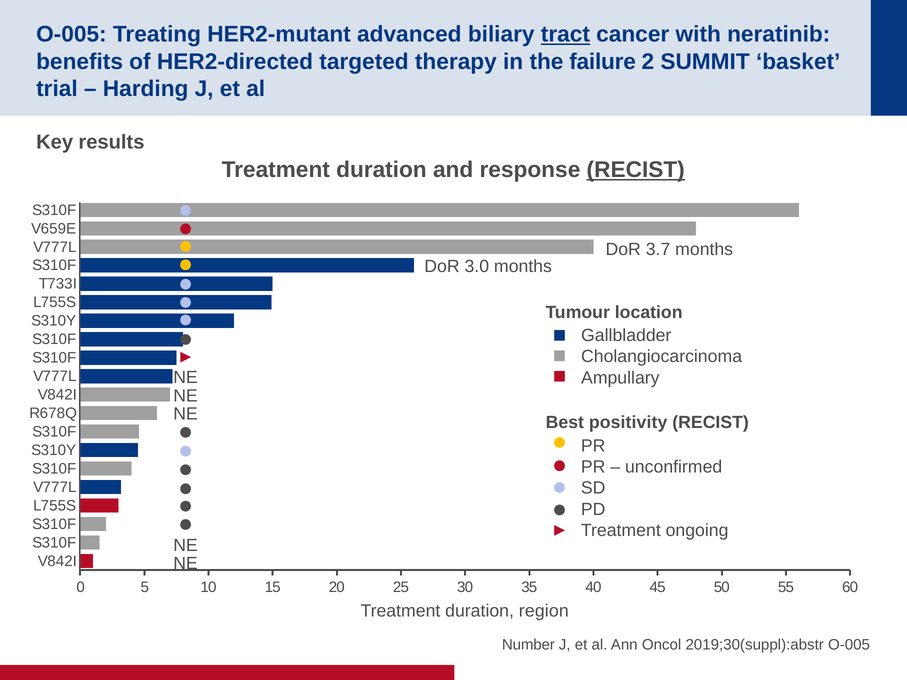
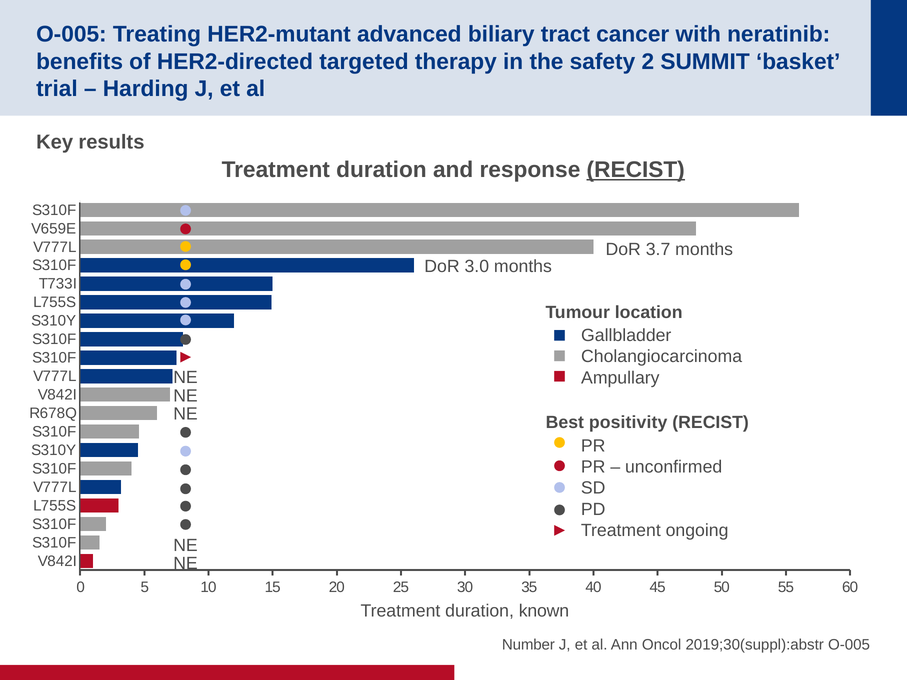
tract underline: present -> none (565, 35)
failure: failure -> safety (602, 62)
region: region -> known (544, 611)
